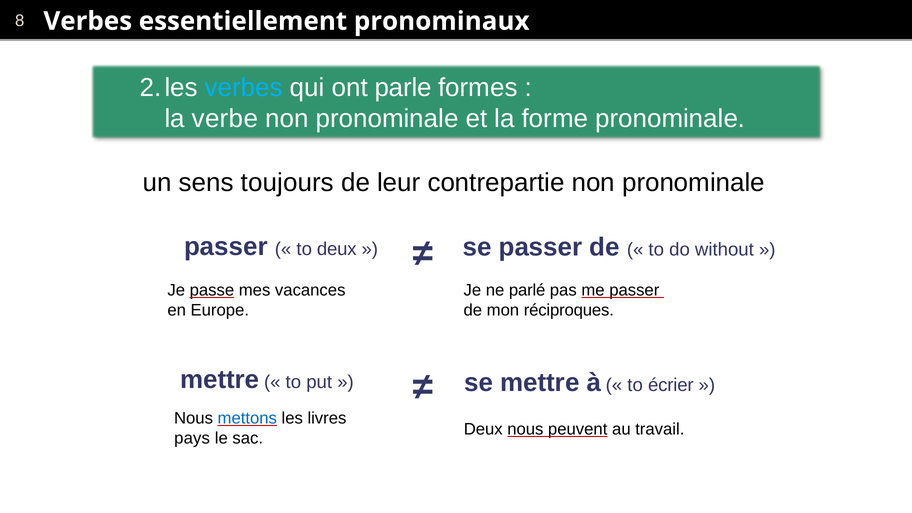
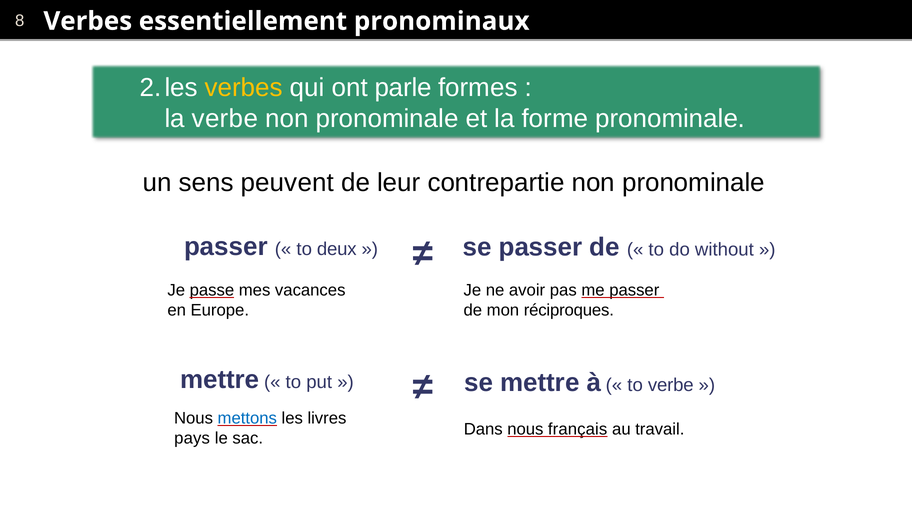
verbes colour: light blue -> yellow (244, 88)
toujours: toujours -> peuvent (287, 182)
parlé: parlé -> avoir (527, 290)
to écrier: écrier -> verbe (671, 385)
Deux: Deux -> Dans (483, 429)
peuvent: peuvent -> français (578, 429)
